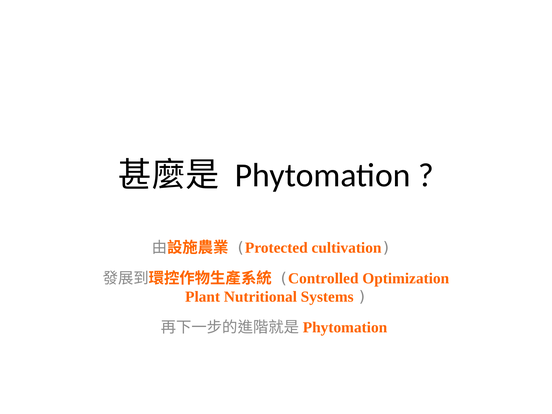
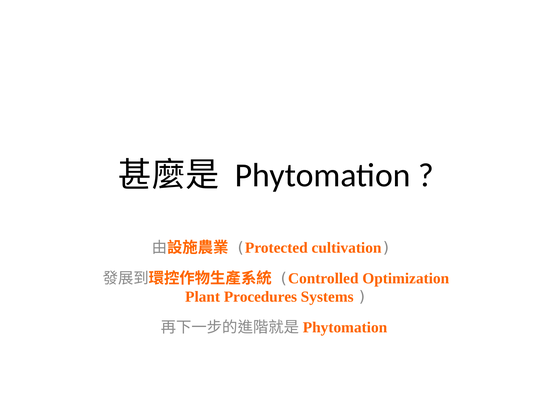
Nutritional: Nutritional -> Procedures (260, 297)
